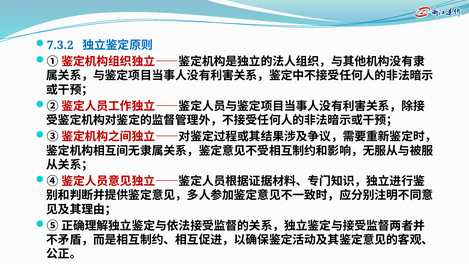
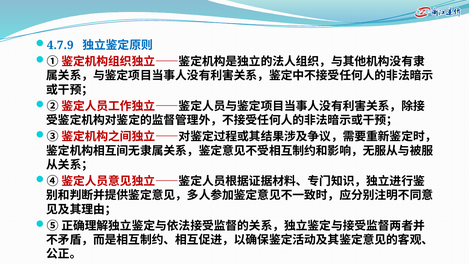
7.3.2: 7.3.2 -> 4.7.9 (60, 45)
